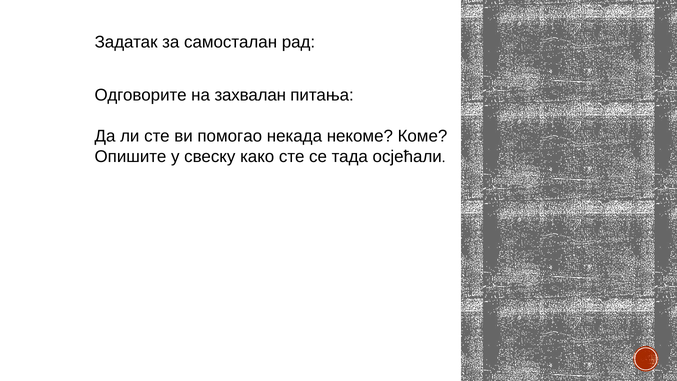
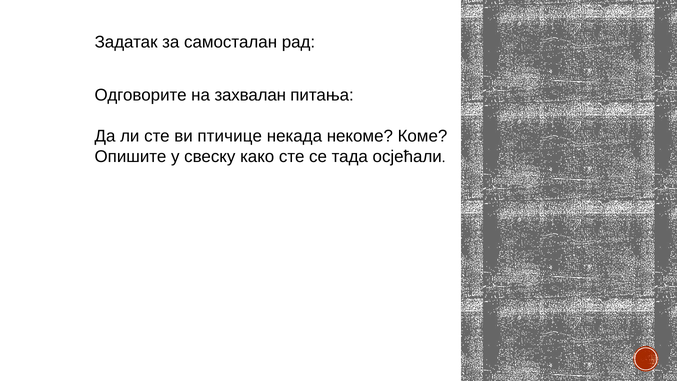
помогао: помогао -> птичице (230, 136)
